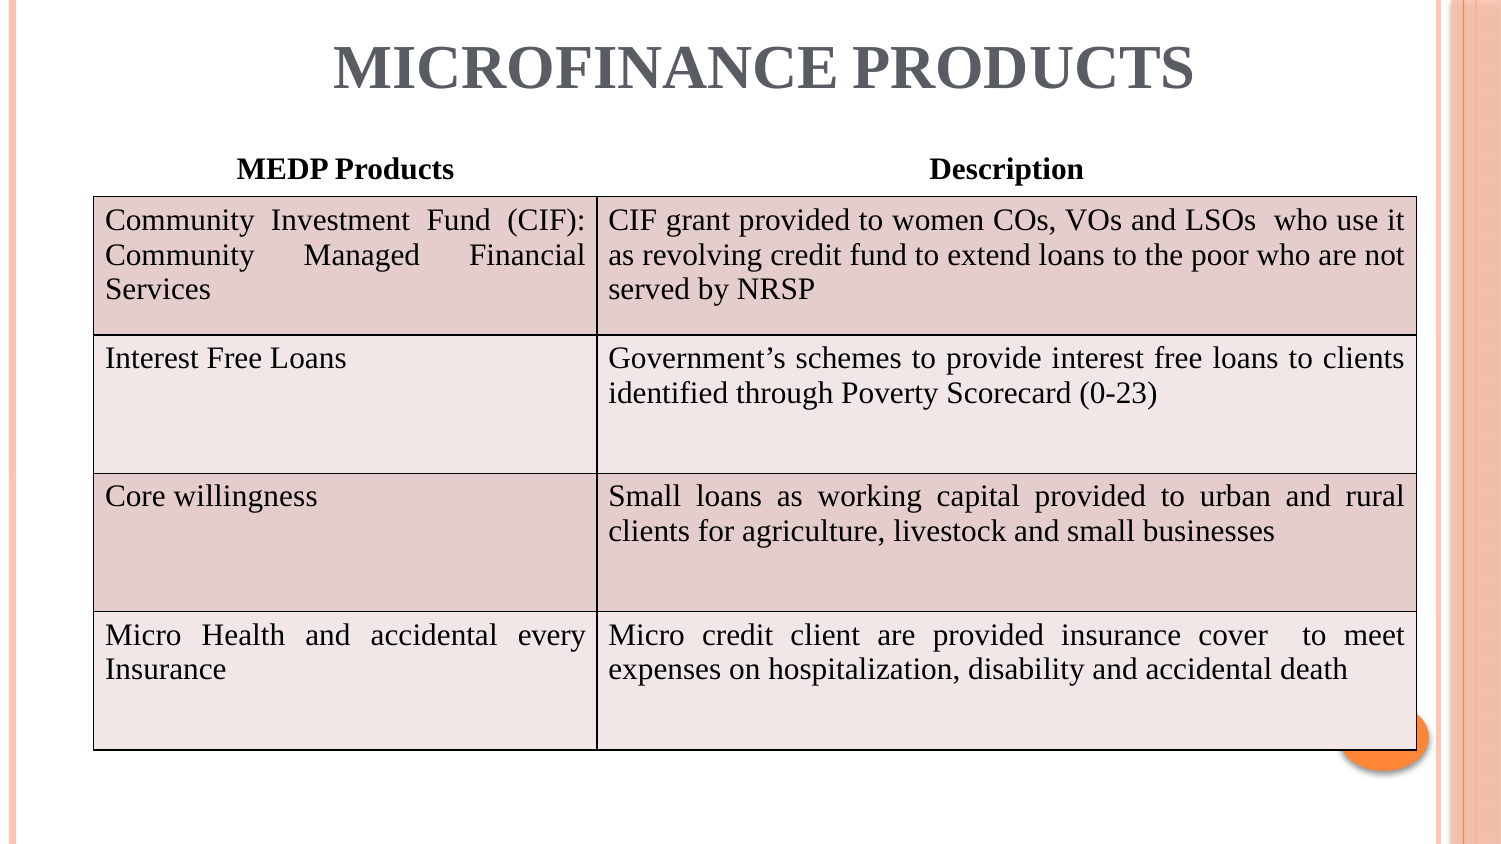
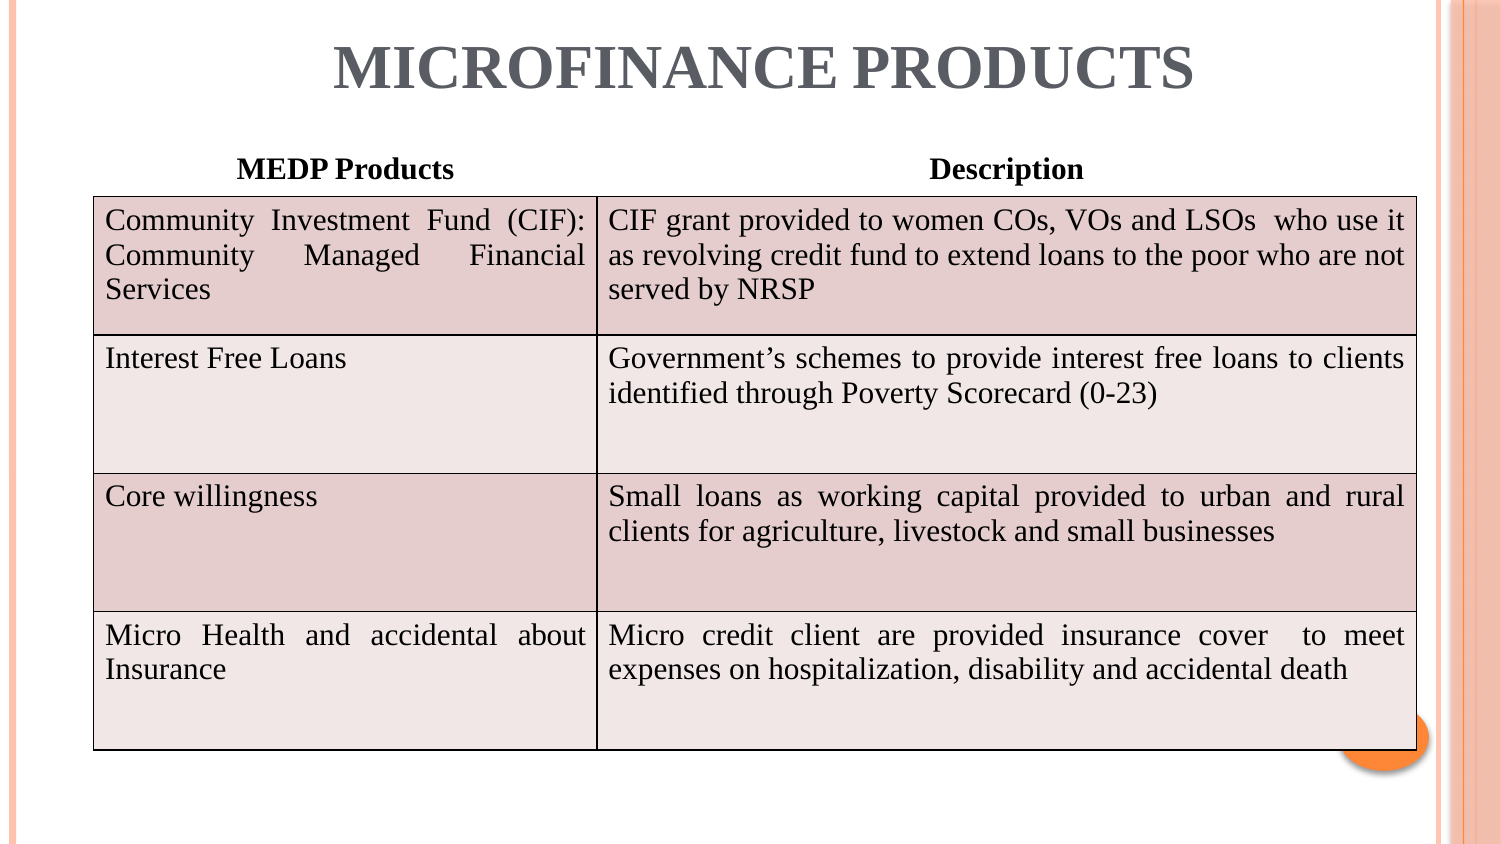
every: every -> about (552, 635)
